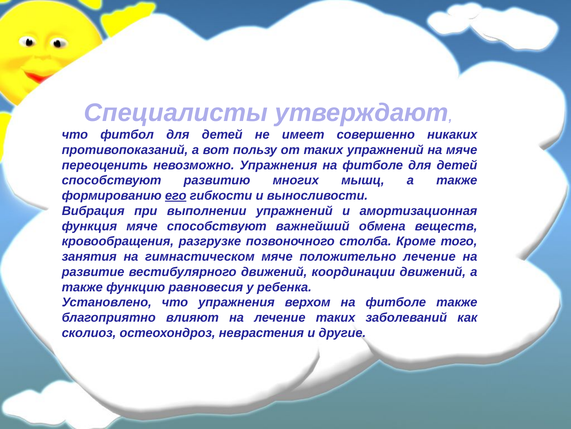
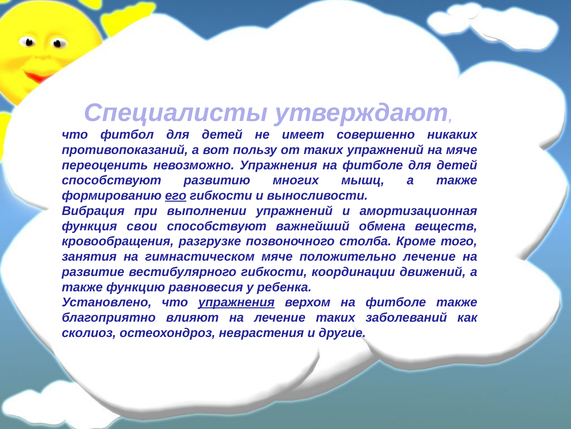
функция мяче: мяче -> свои (142, 226)
вестибулярного движений: движений -> гибкости (274, 271)
упражнения underline: none -> present (236, 302)
